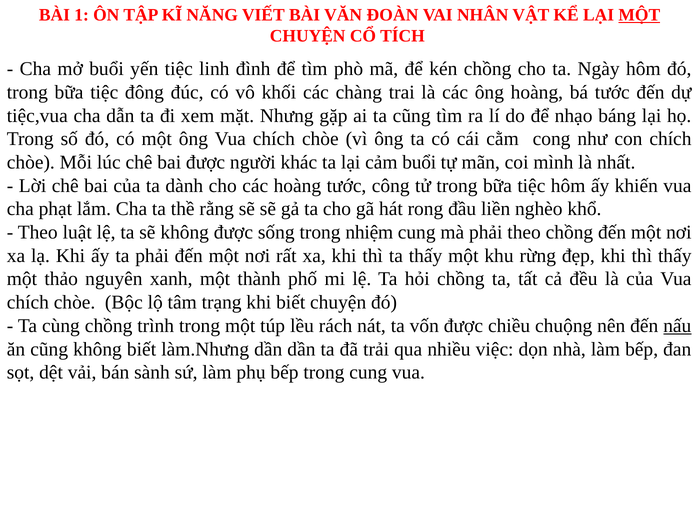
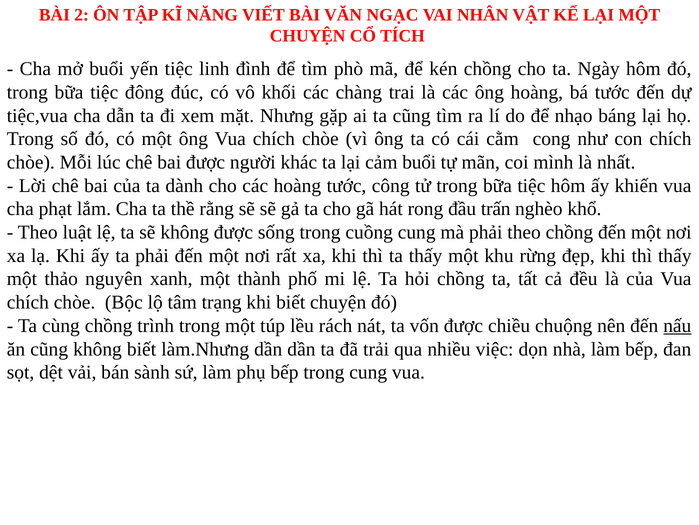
1: 1 -> 2 (82, 15)
ĐOÀN: ĐOÀN -> NGẠC (393, 15)
MỘT underline: present -> none (639, 15)
liền: liền -> trấn (496, 209)
nhiệm: nhiệm -> cuồng (369, 232)
